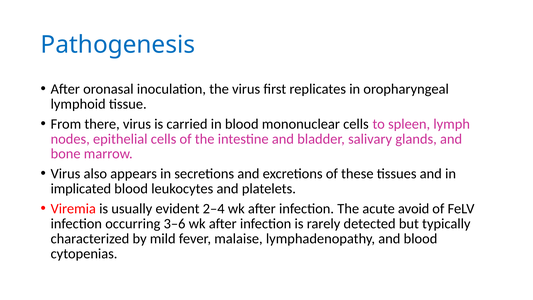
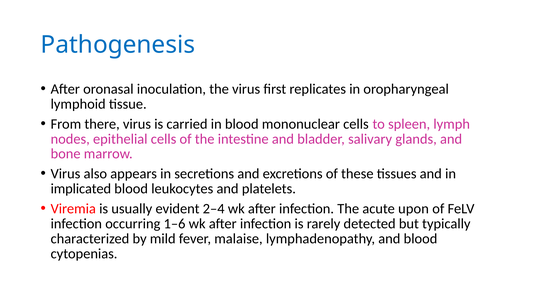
avoid: avoid -> upon (413, 209)
3–6: 3–6 -> 1–6 (175, 224)
